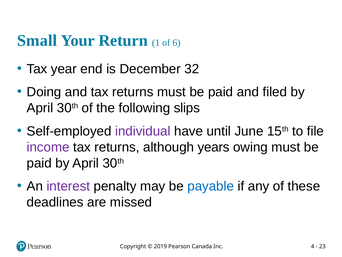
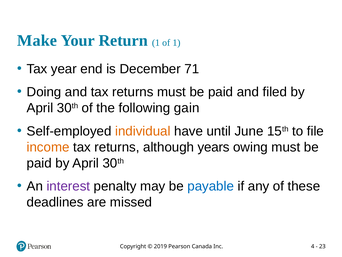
Small: Small -> Make (37, 41)
of 6: 6 -> 1 (176, 43)
32: 32 -> 71 (192, 69)
slips: slips -> gain (187, 108)
individual colour: purple -> orange (143, 131)
income colour: purple -> orange (48, 147)
